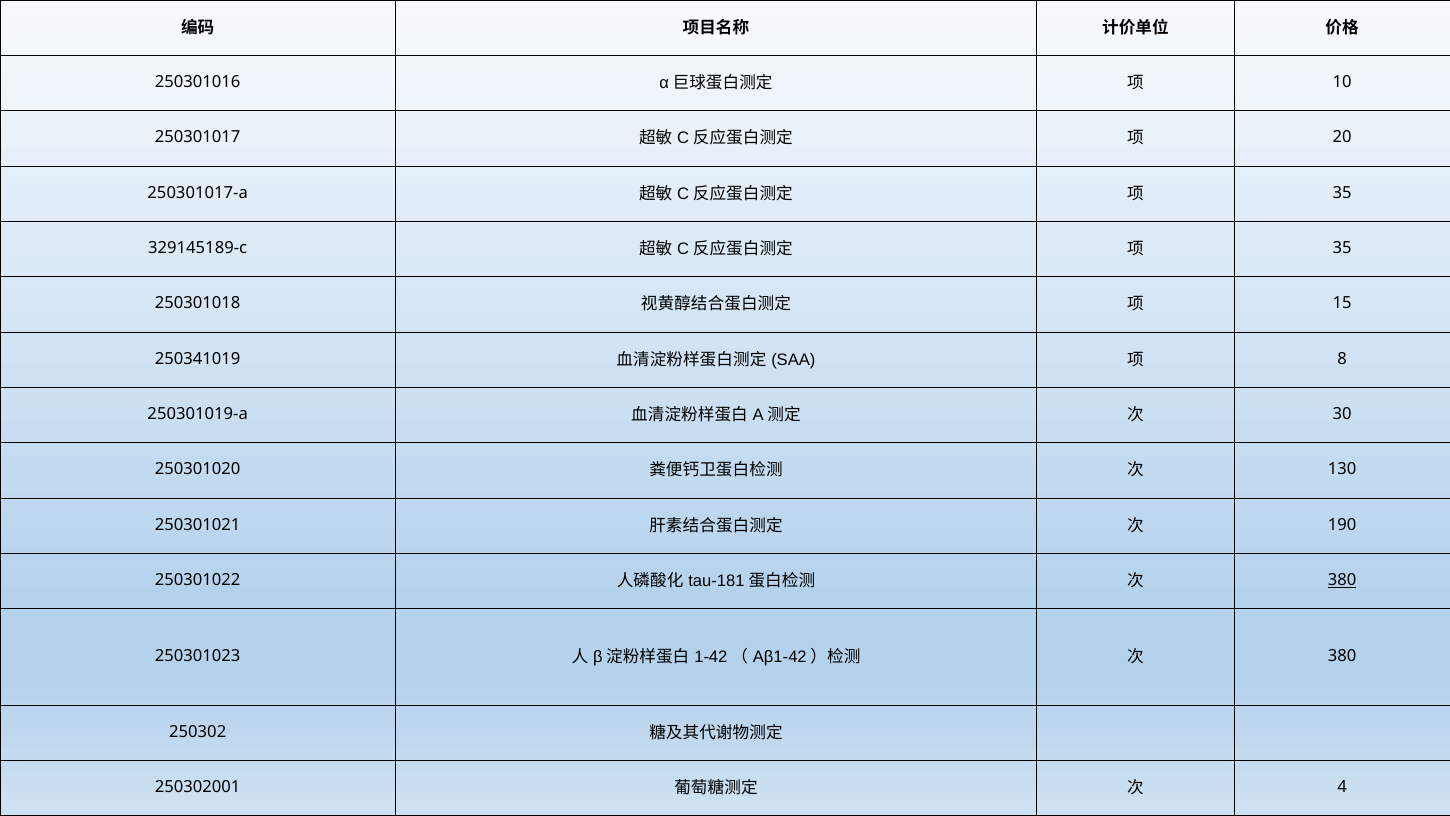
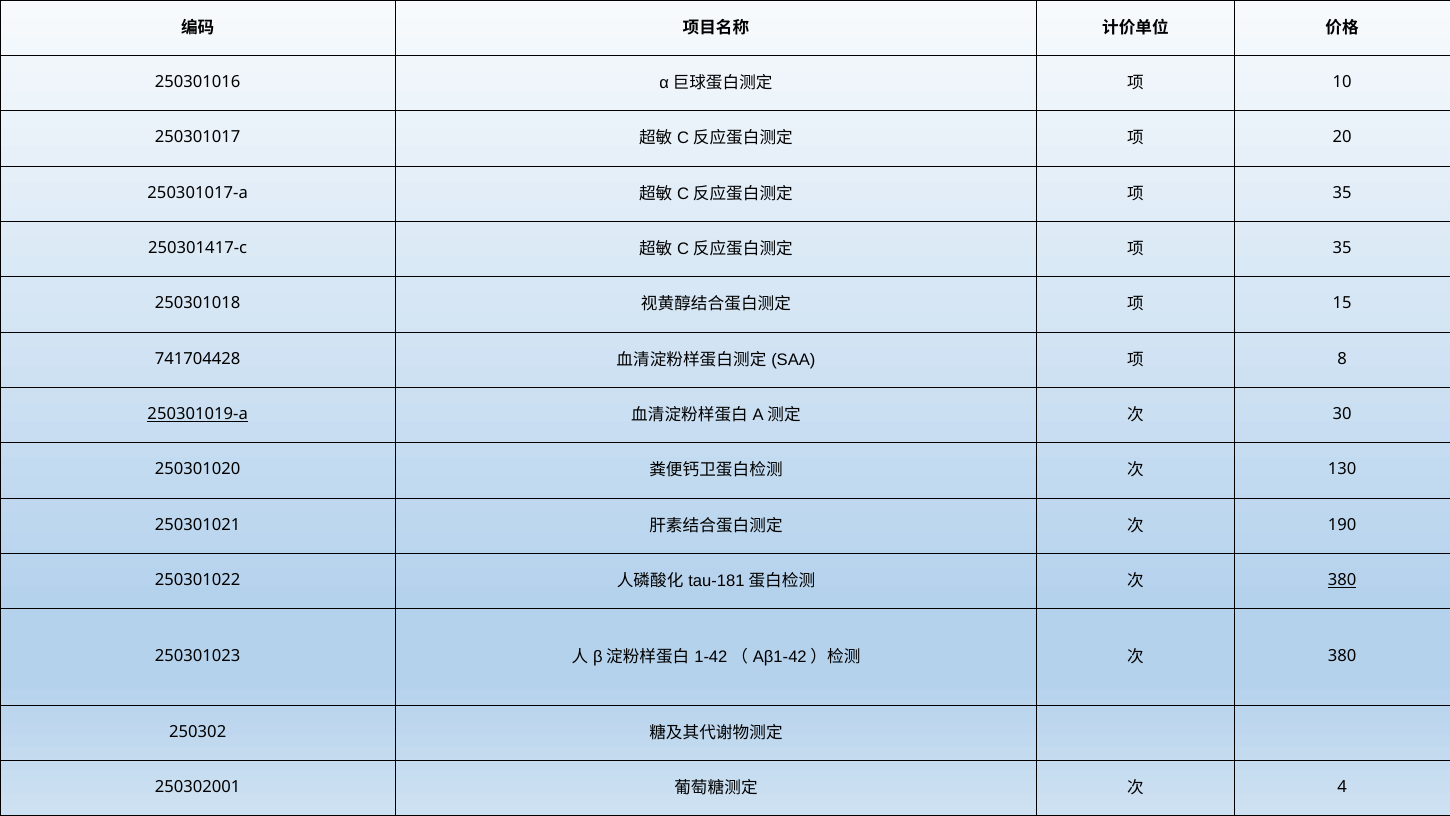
329145189-c: 329145189-c -> 250301417-c (198, 248)
250341019: 250341019 -> 741704428 (198, 359)
250301019-a underline: none -> present (198, 414)
